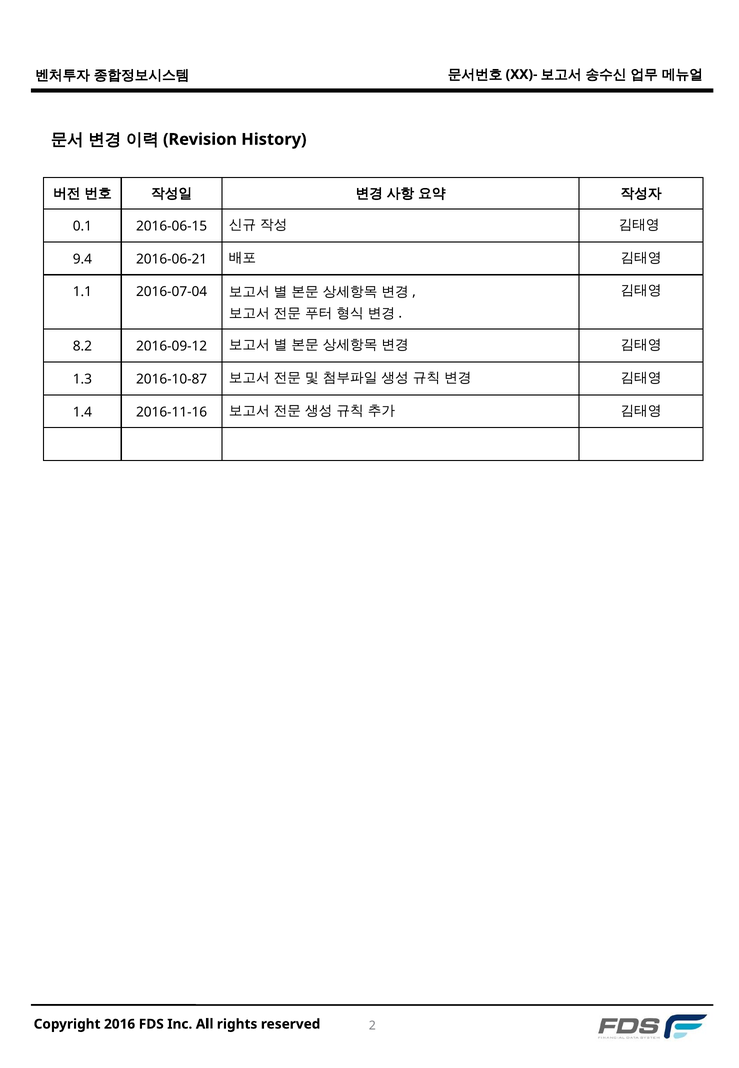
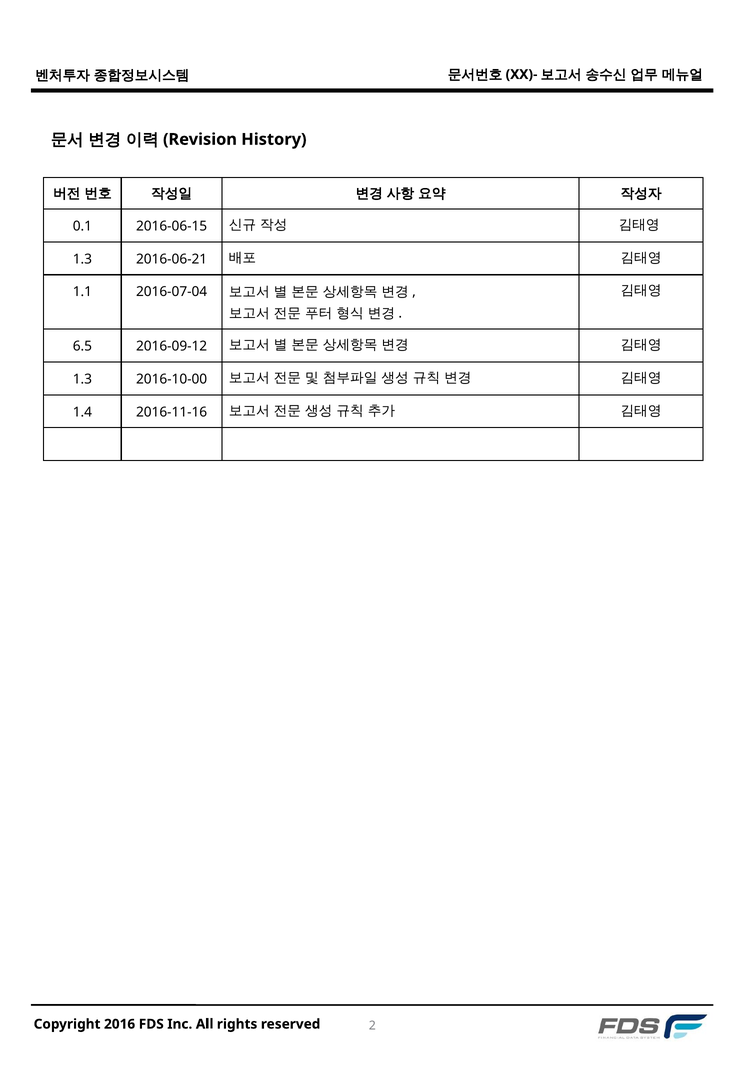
9.4: 9.4 -> 1.3 (82, 259)
8.2: 8.2 -> 6.5 (82, 346)
2016-10-87: 2016-10-87 -> 2016-10-00 (172, 379)
